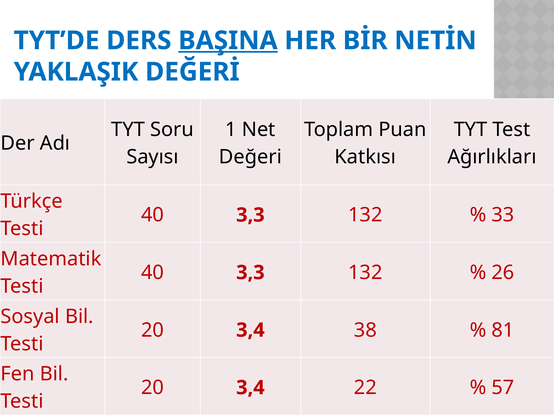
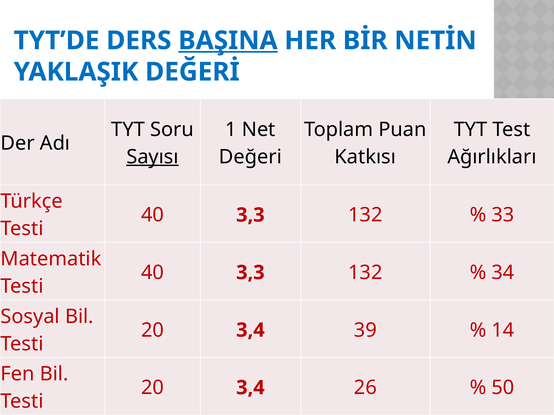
Sayısı underline: none -> present (153, 157)
26: 26 -> 34 (503, 273)
38: 38 -> 39 (365, 331)
81: 81 -> 14 (503, 331)
22: 22 -> 26 (365, 388)
57: 57 -> 50 (503, 388)
